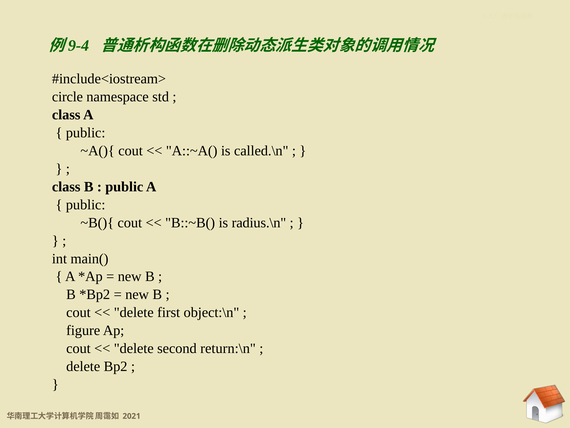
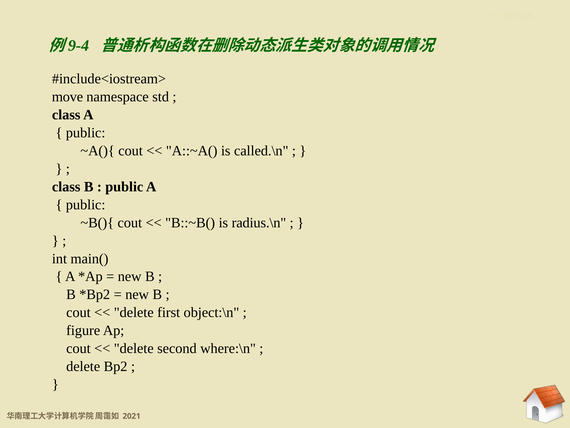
circle: circle -> move (67, 97)
return:\n: return:\n -> where:\n (228, 348)
